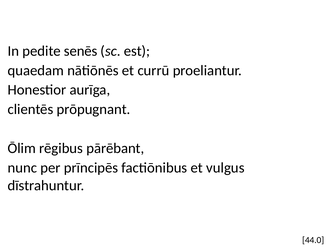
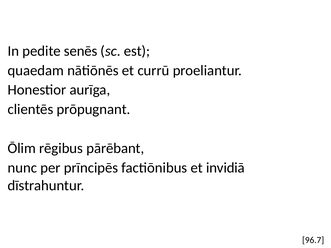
vulgus: vulgus -> invidiā (225, 168)
44.0: 44.0 -> 96.7 (313, 240)
